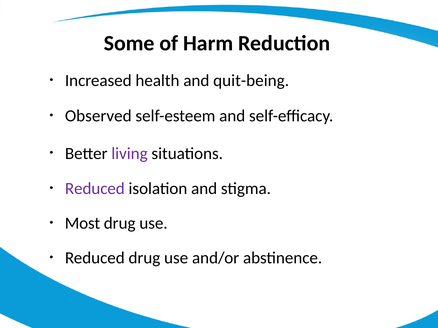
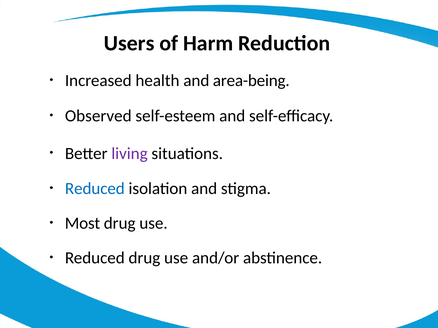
Some: Some -> Users (129, 43)
quit-being: quit-being -> area-being (251, 81)
Reduced colour: purple -> blue (95, 189)
